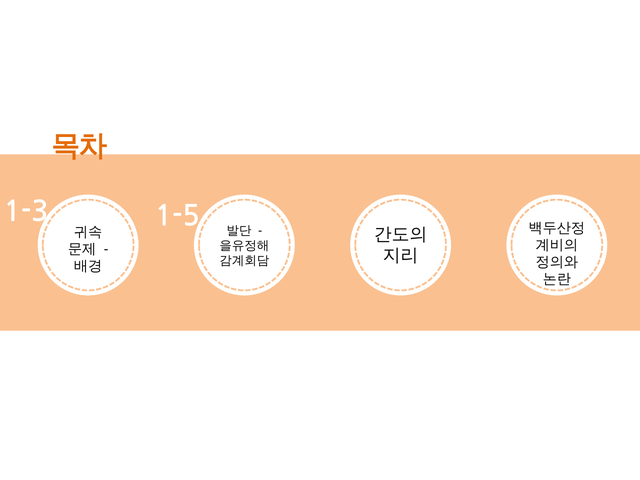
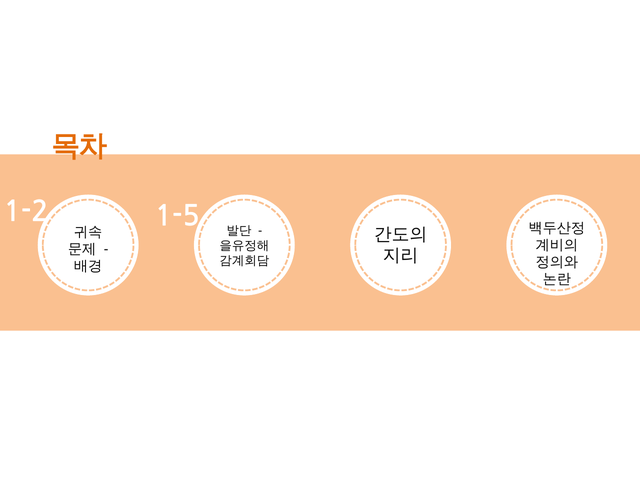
1-3: 1-3 -> 1-2 (26, 212)
